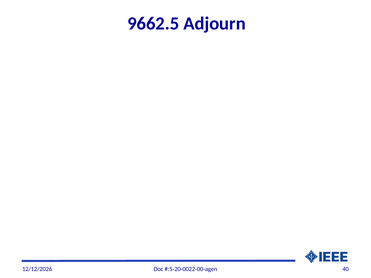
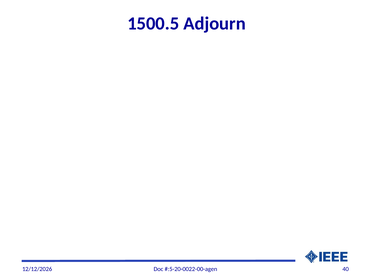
9662.5: 9662.5 -> 1500.5 (153, 24)
